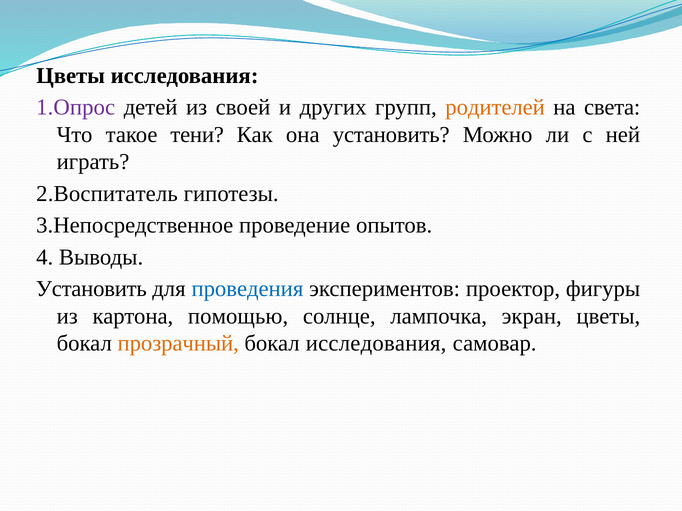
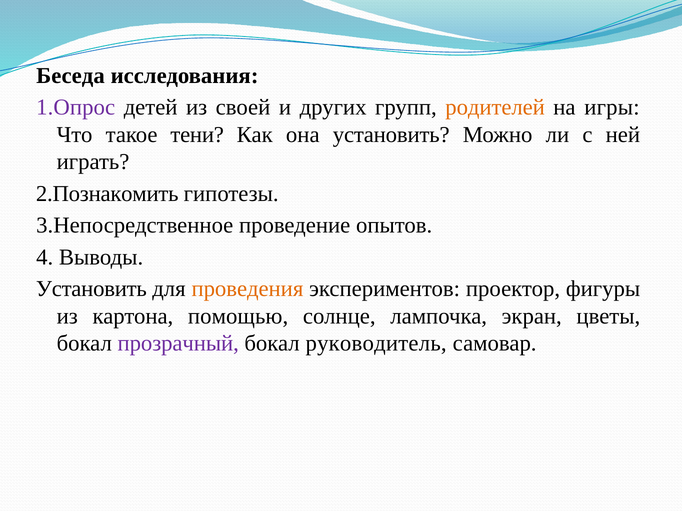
Цветы: Цветы -> Беседа (71, 76)
света: света -> игры (612, 107)
2.Воспитатель: 2.Воспитатель -> 2.Познакомить (107, 194)
проведения colour: blue -> orange (247, 289)
прозрачный colour: orange -> purple (178, 344)
бокал исследования: исследования -> руководитель (376, 344)
